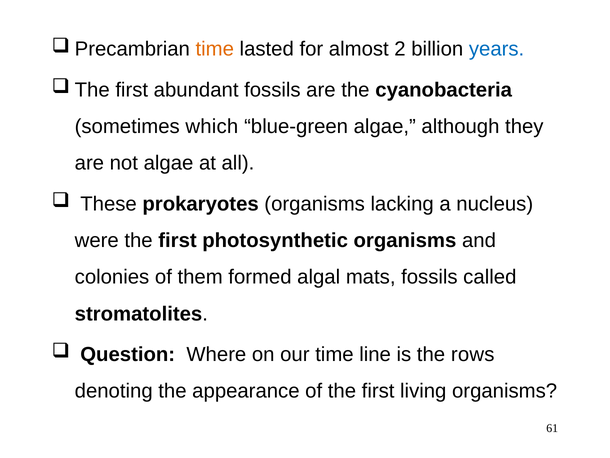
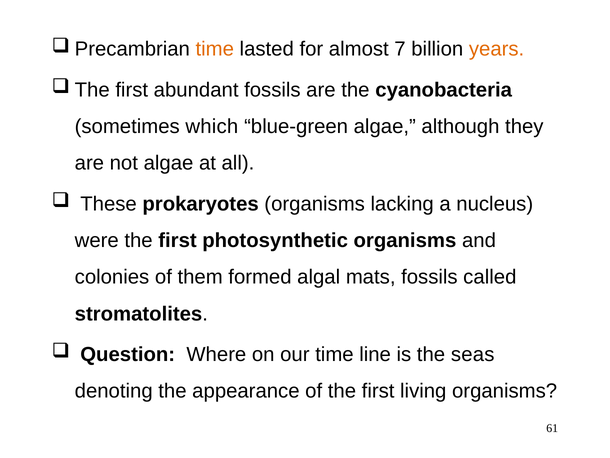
2: 2 -> 7 (400, 49)
years colour: blue -> orange (497, 49)
rows: rows -> seas (473, 354)
